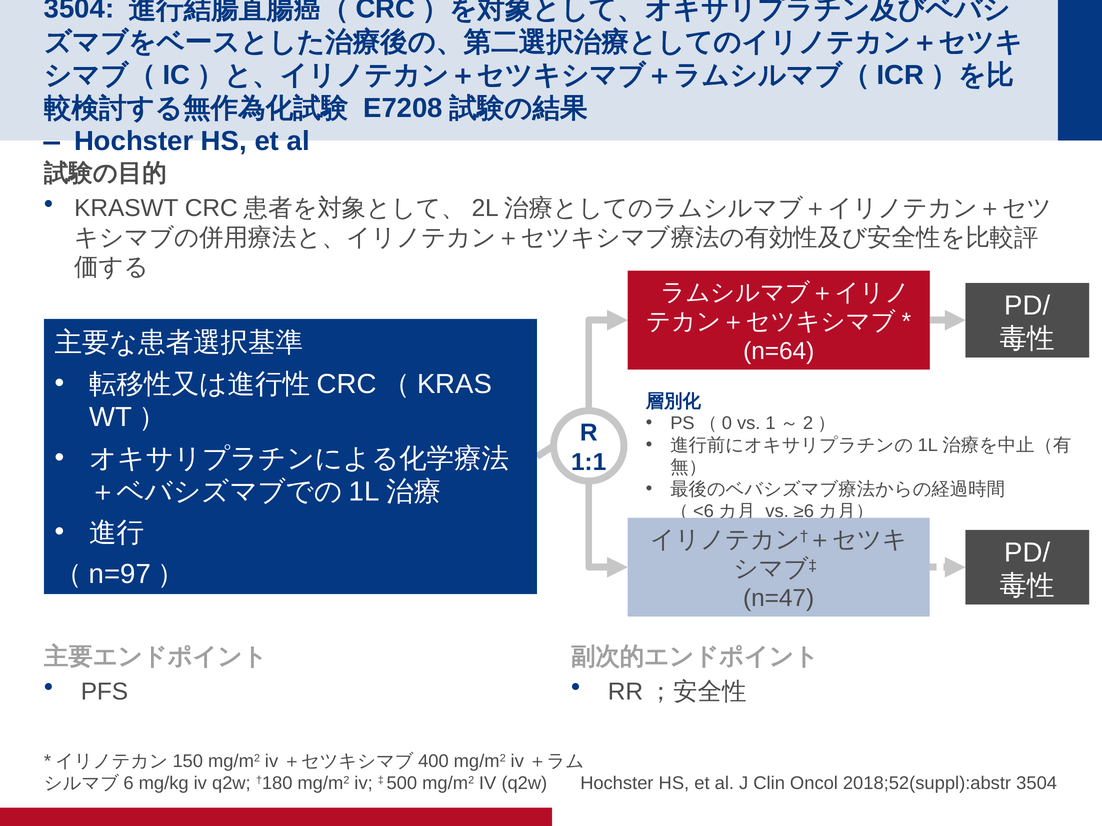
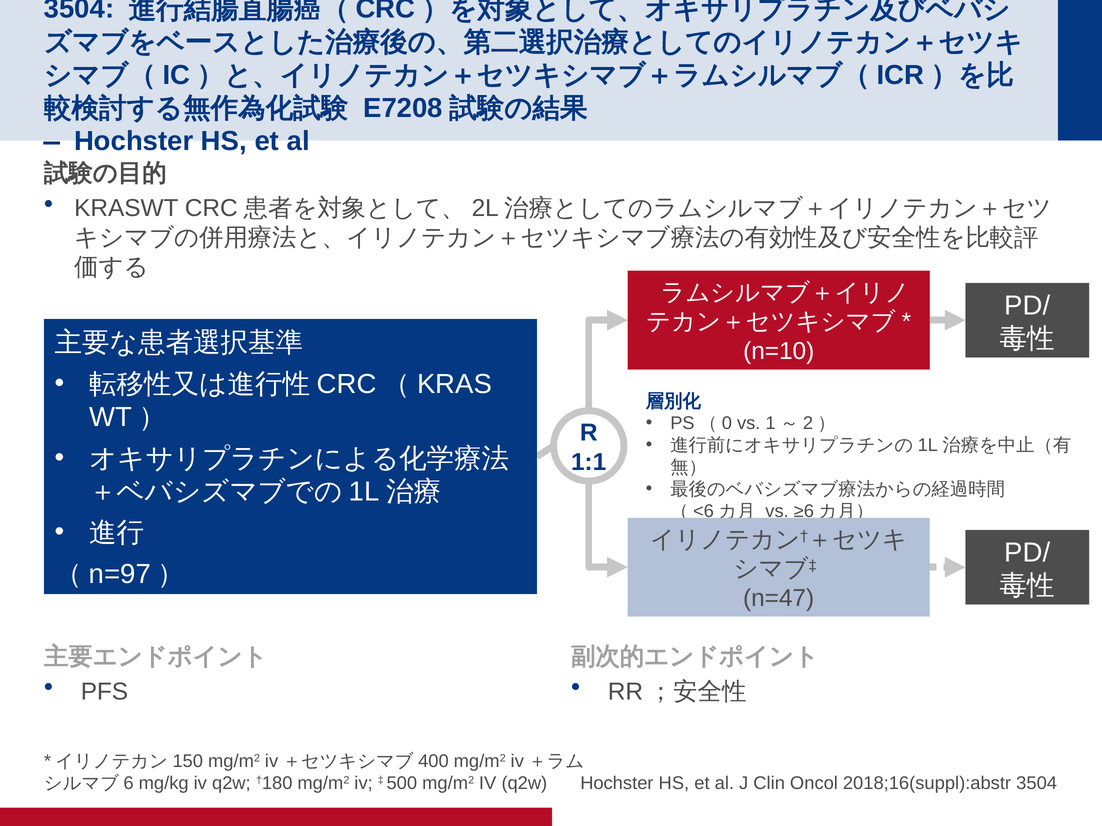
n=64: n=64 -> n=10 (779, 351)
2018;52(suppl):abstr: 2018;52(suppl):abstr -> 2018;16(suppl):abstr (927, 784)
